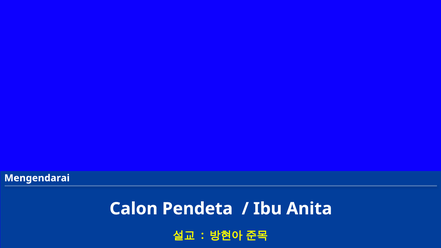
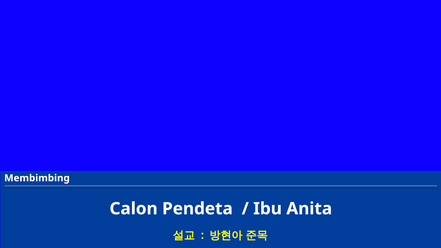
Mengendarai: Mengendarai -> Membimbing (37, 178)
